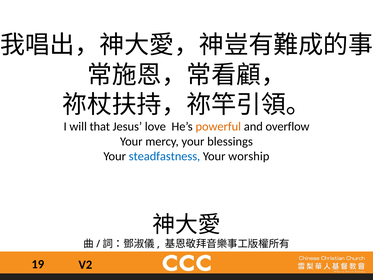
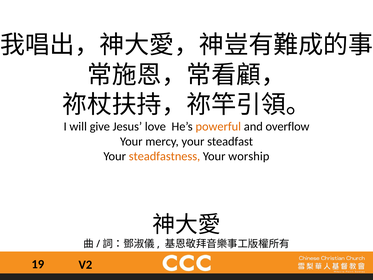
that: that -> give (100, 126)
blessings: blessings -> steadfast (230, 141)
steadfastness colour: blue -> orange (164, 156)
